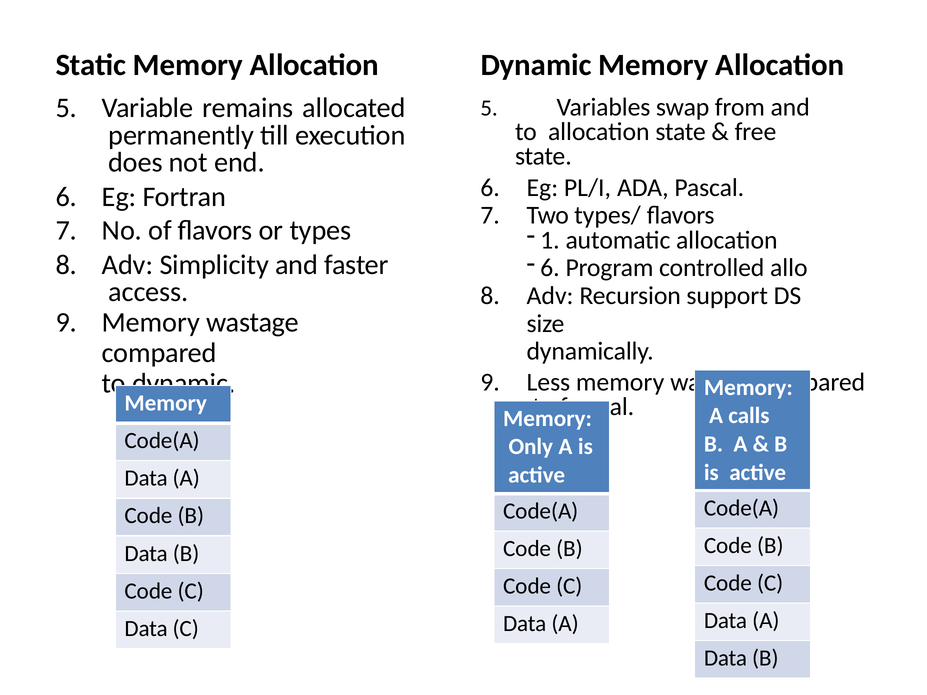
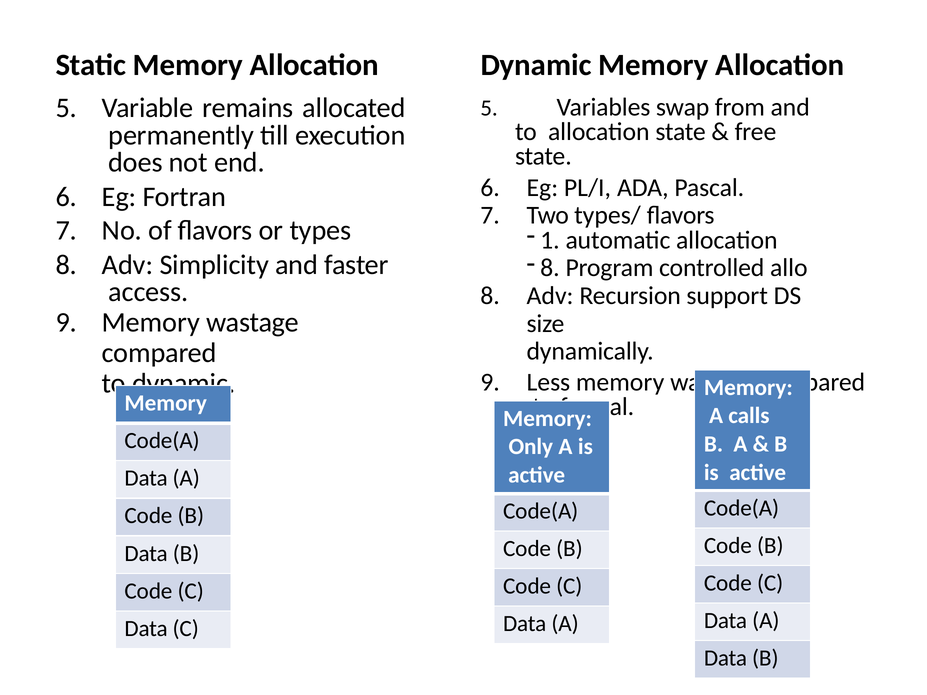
6: 6 -> 8 (550, 268)
